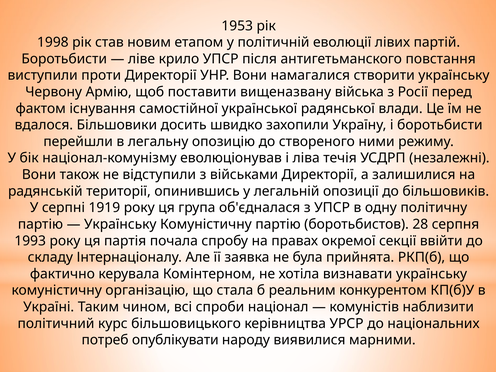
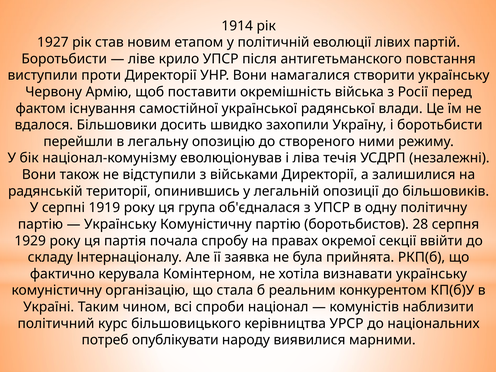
1953: 1953 -> 1914 (237, 26)
1998: 1998 -> 1927 (53, 42)
вищеназвану: вищеназвану -> окремішність (286, 92)
1993: 1993 -> 1929 (30, 241)
